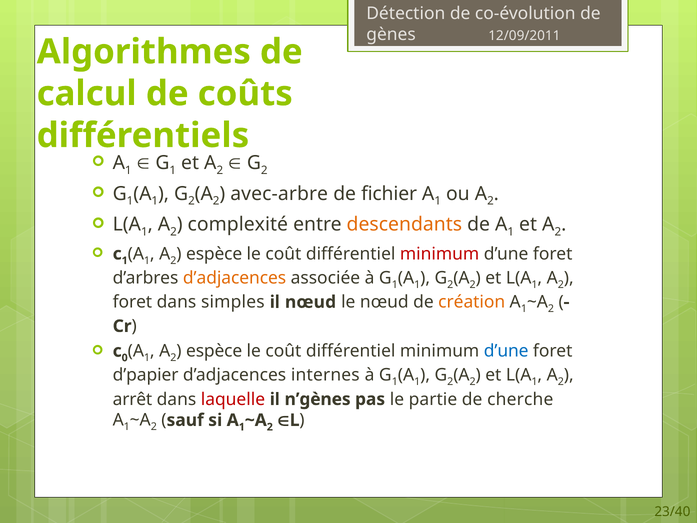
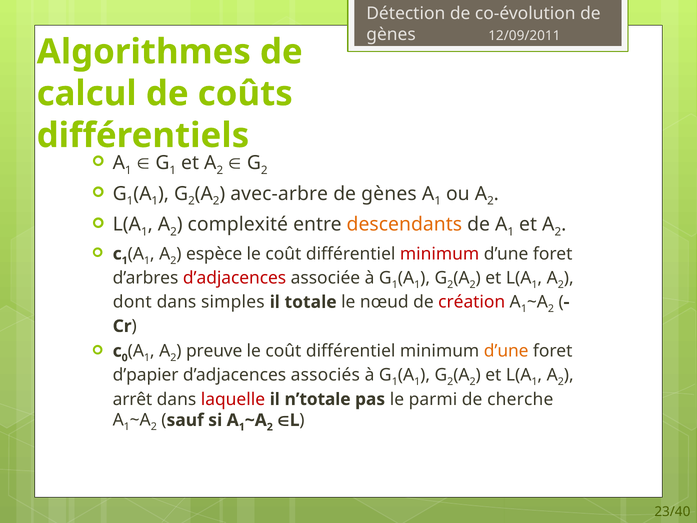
fichier: fichier -> gènes (389, 194)
d’adjacences colour: orange -> red (235, 278)
foret: foret -> dont (132, 302)
il nœud: nœud -> totale (311, 302)
création colour: orange -> red (472, 302)
espèce: espèce -> preuve (214, 351)
d’une colour: blue -> orange (506, 351)
internes: internes -> associés (325, 375)
n’gènes: n’gènes -> n’totale (318, 399)
partie: partie -> parmi (433, 399)
